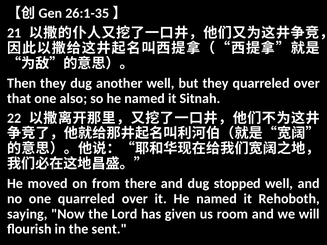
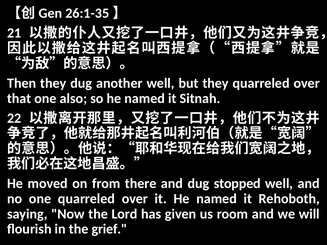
sent: sent -> grief (109, 229)
